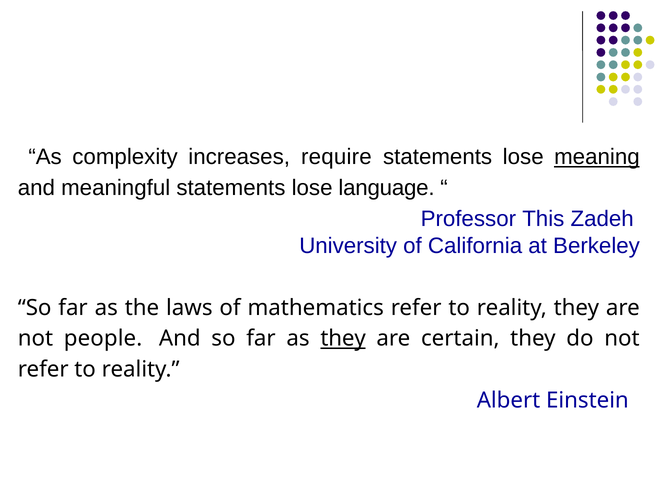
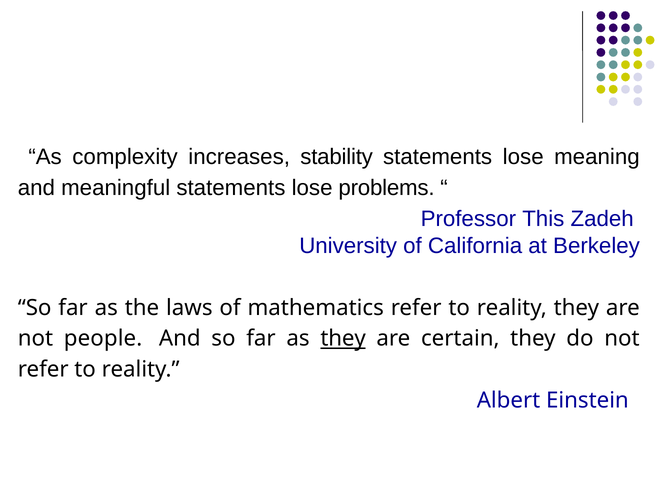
require: require -> stability (337, 157)
meaning underline: present -> none (597, 157)
language: language -> problems (387, 188)
